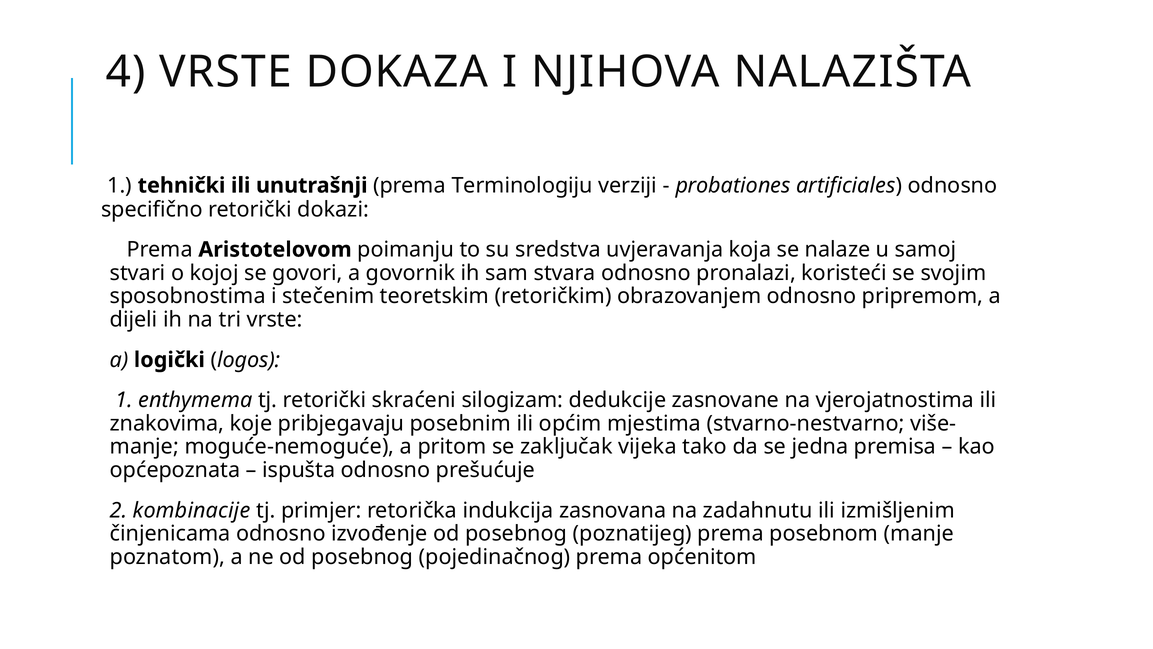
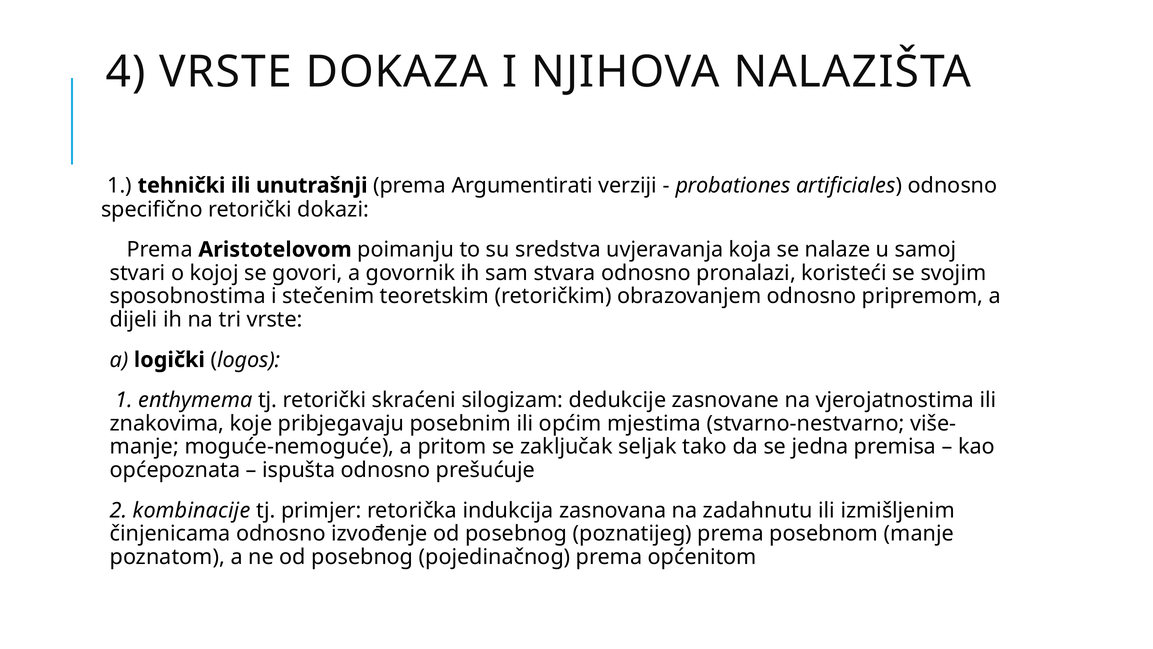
Terminologiju: Terminologiju -> Argumentirati (522, 185)
vijeka: vijeka -> seljak (647, 447)
